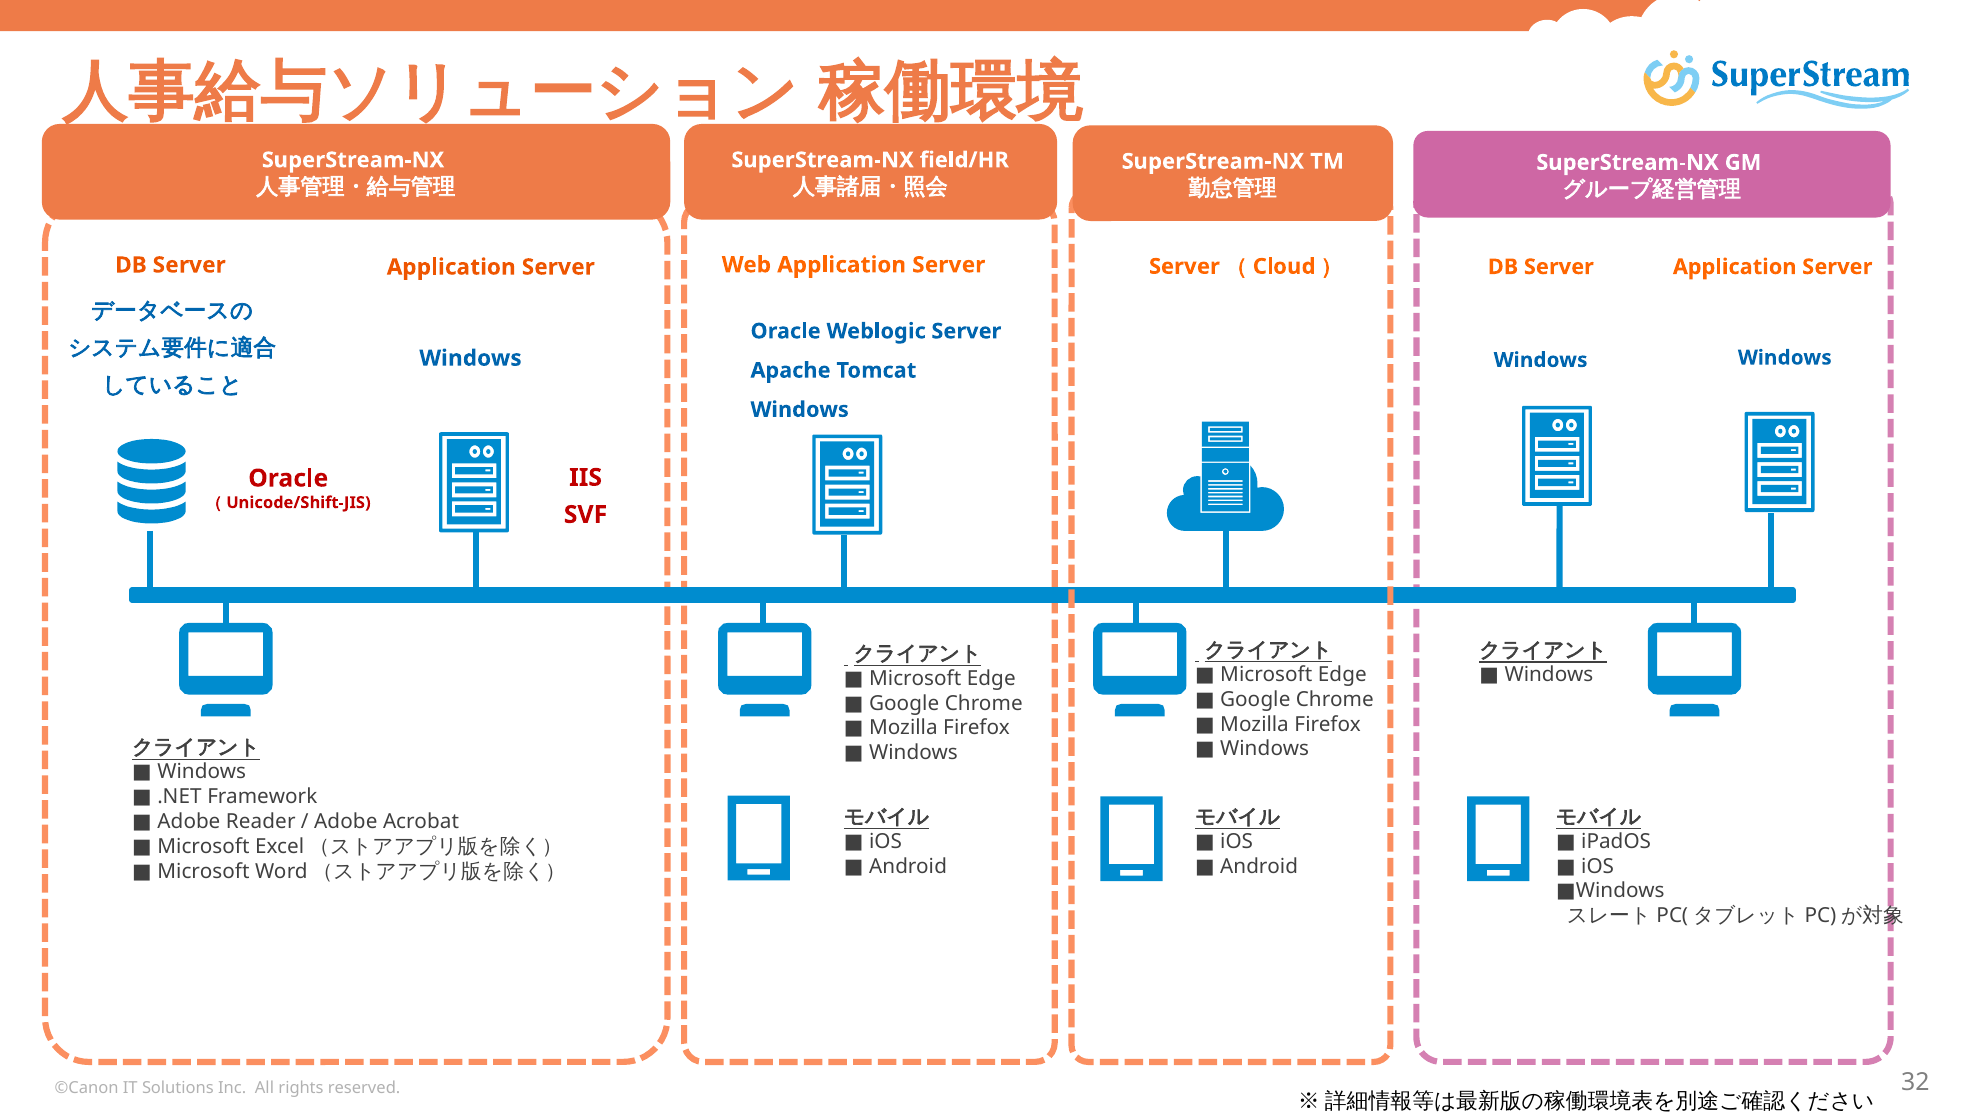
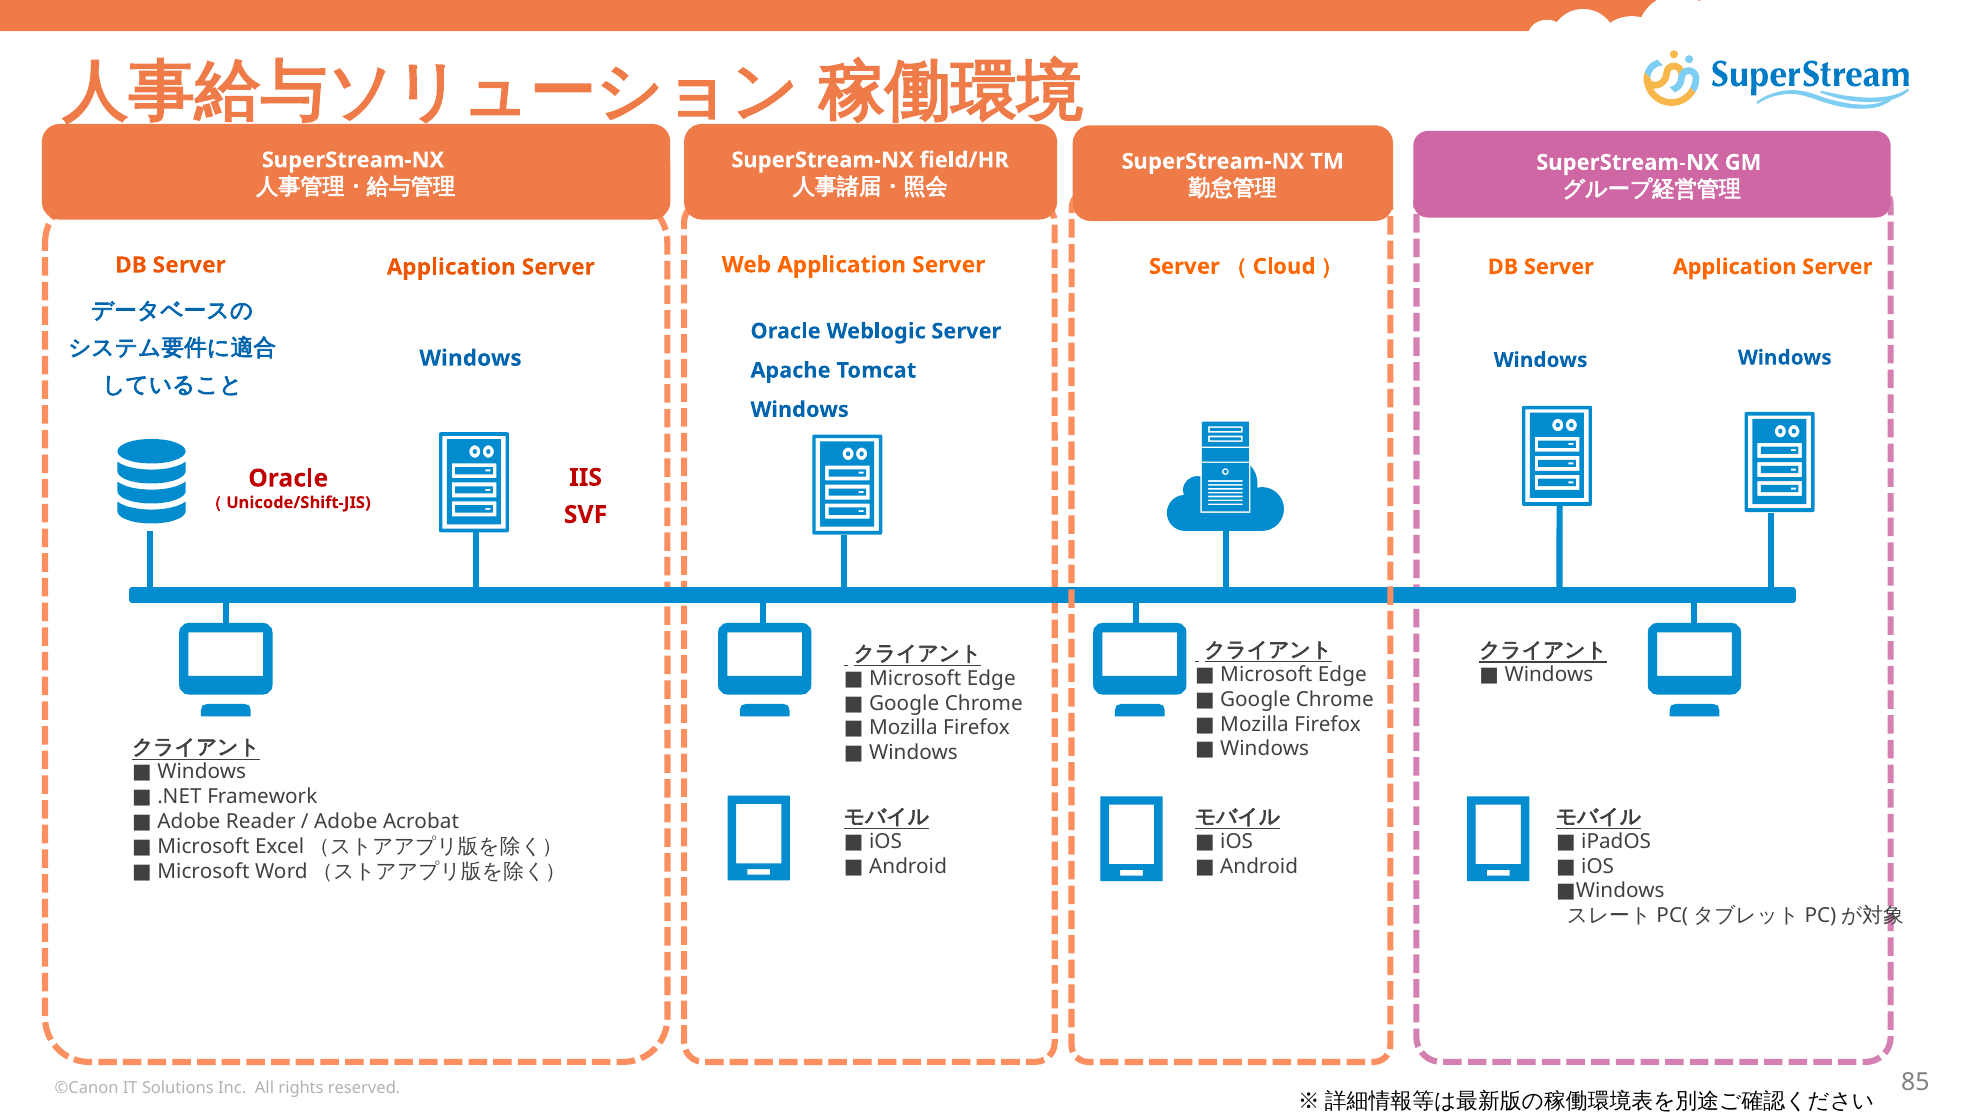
32: 32 -> 85 (1915, 1082)
